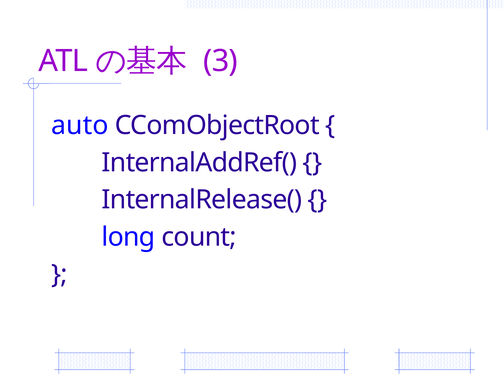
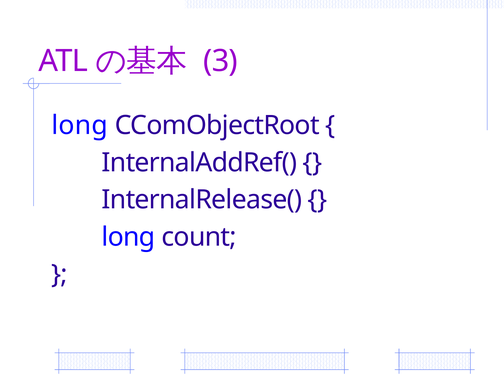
auto: auto -> long (80, 125)
